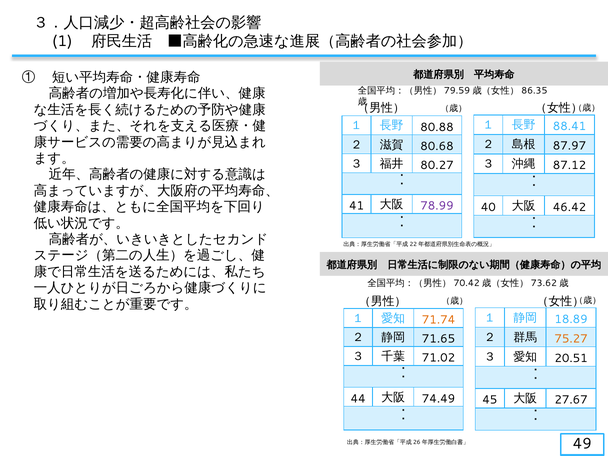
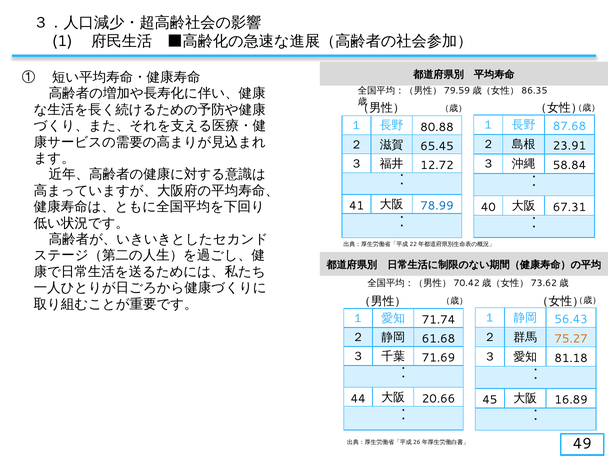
88.41: 88.41 -> 87.68 (570, 126)
87.97: 87.97 -> 23.91 (570, 146)
80.68: 80.68 -> 65.45 (437, 146)
80.27: 80.27 -> 12.72 (437, 165)
87.12: 87.12 -> 58.84 (570, 165)
78.99 colour: purple -> blue (437, 206)
46.42: 46.42 -> 67.31 (570, 207)
18.89: 18.89 -> 56.43 (571, 319)
71.74 colour: orange -> black (439, 320)
71.65: 71.65 -> 61.68 (439, 339)
71.02: 71.02 -> 71.69 (439, 358)
20.51: 20.51 -> 81.18 (571, 358)
74.49: 74.49 -> 20.66 (439, 399)
27.67: 27.67 -> 16.89 (571, 400)
